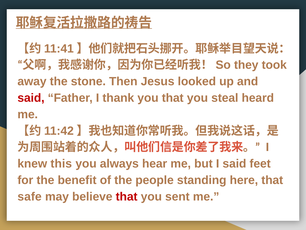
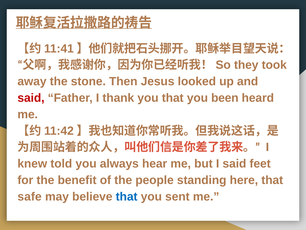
steal: steal -> been (225, 98)
this: this -> told (61, 163)
that colour: red -> blue (127, 196)
